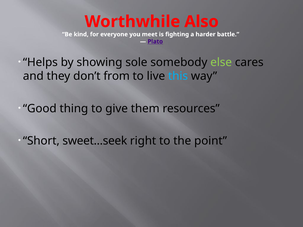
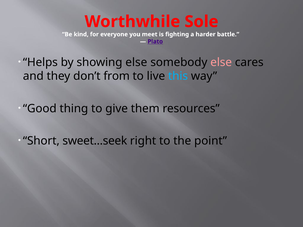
Also: Also -> Sole (201, 22)
showing sole: sole -> else (136, 62)
else colour: light green -> pink (221, 62)
